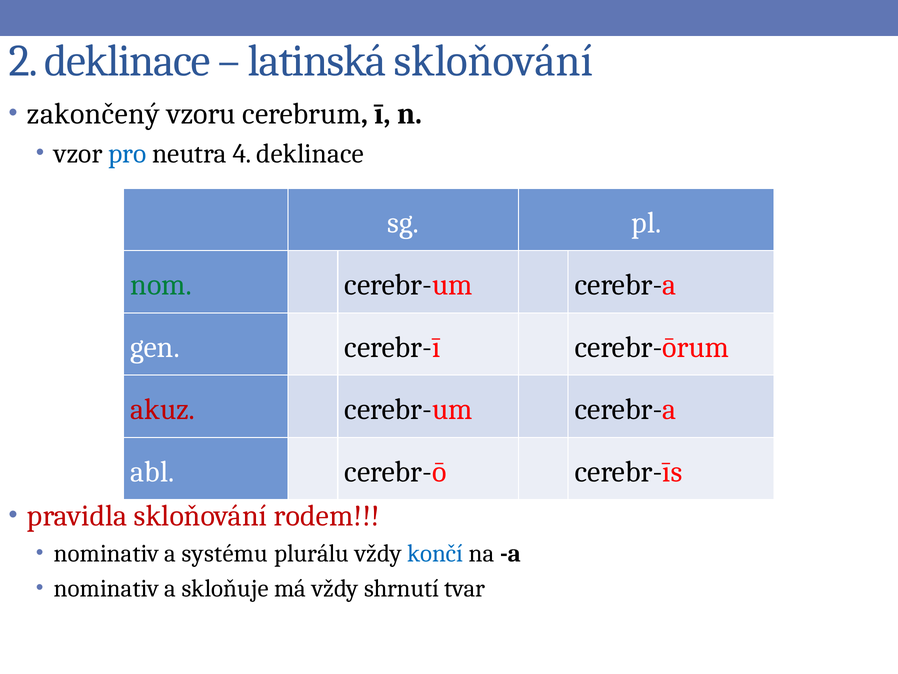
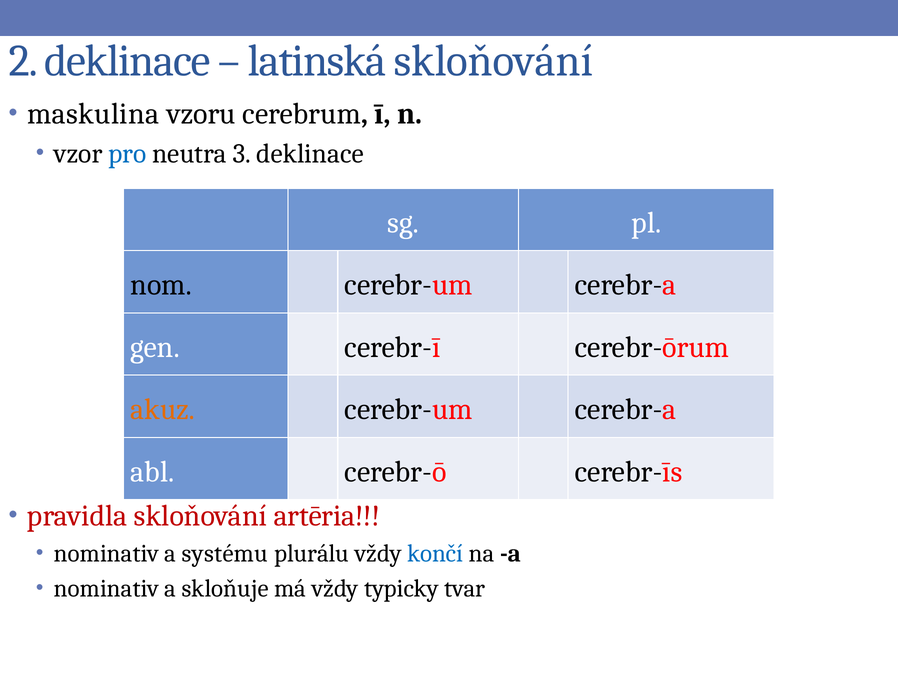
zakončený: zakončený -> maskulina (93, 114)
4: 4 -> 3 (242, 153)
nom colour: green -> black (161, 285)
akuz colour: red -> orange (163, 409)
rodem: rodem -> artēria (327, 516)
shrnutí: shrnutí -> typicky (401, 588)
